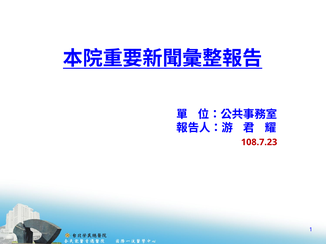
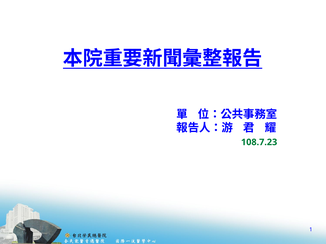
108.7.23 colour: red -> green (259, 142)
